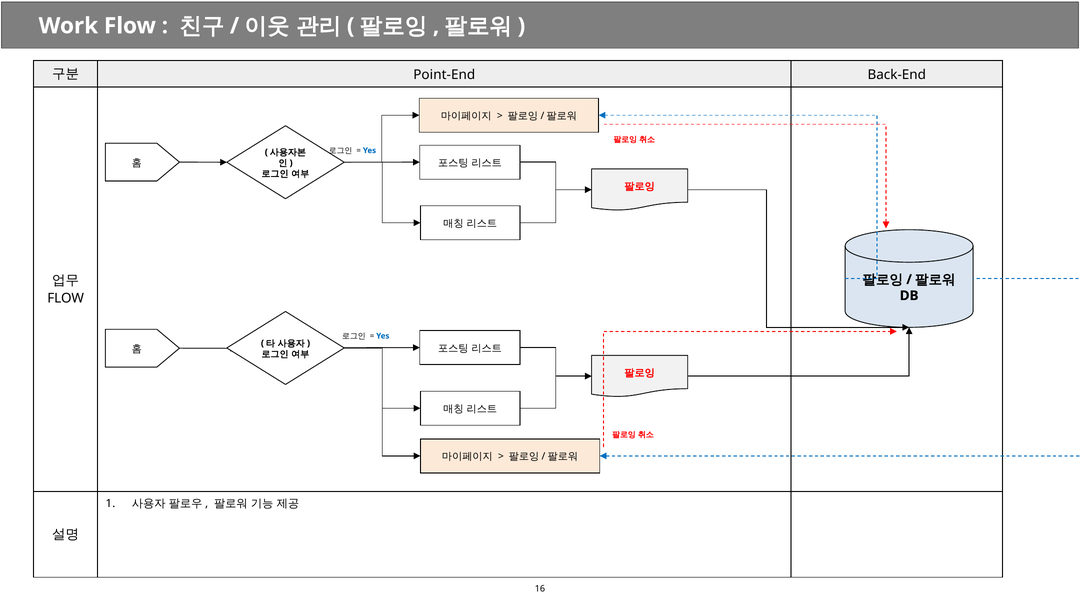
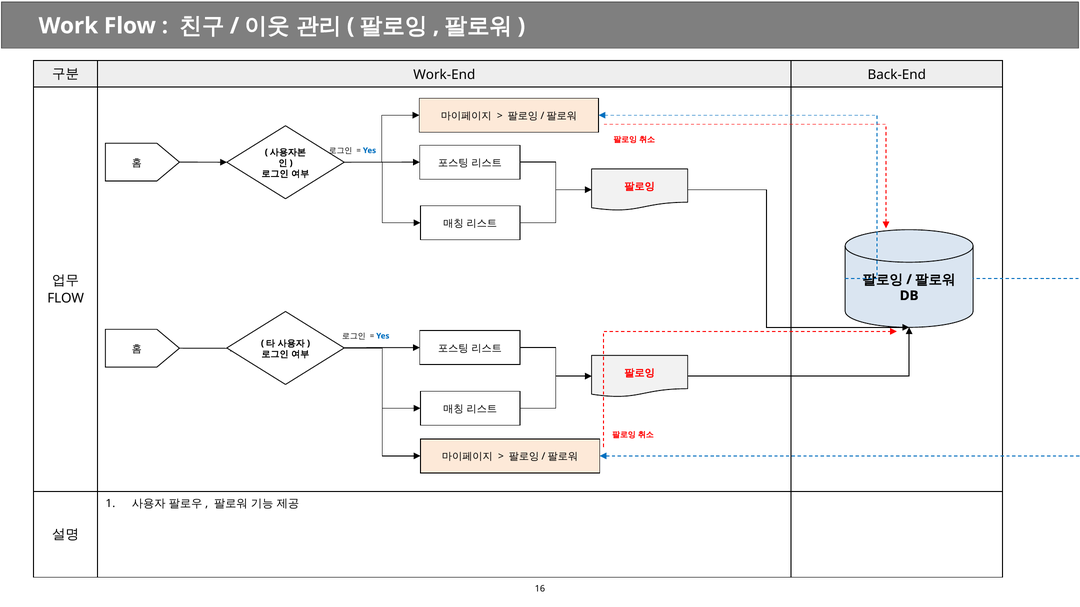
Point-End: Point-End -> Work-End (444, 75)
